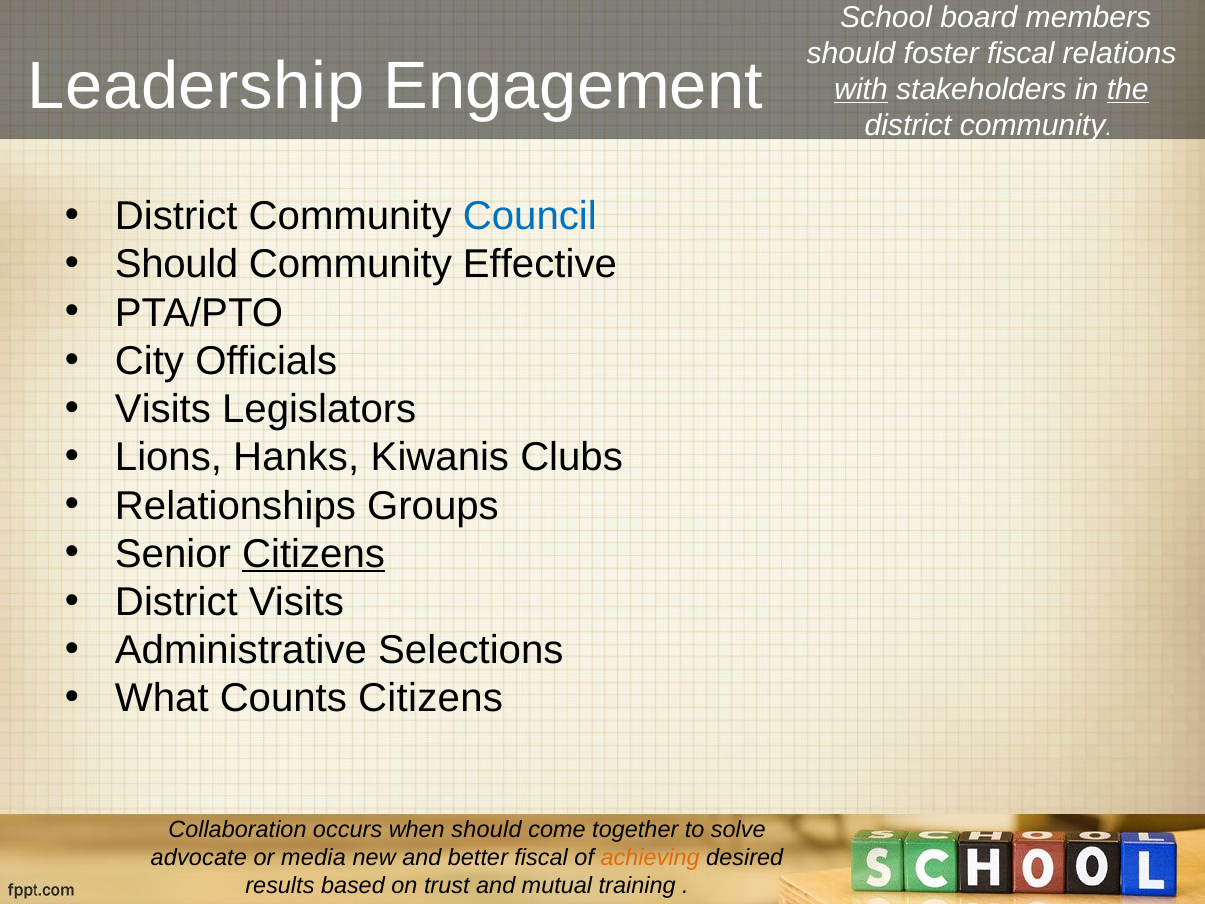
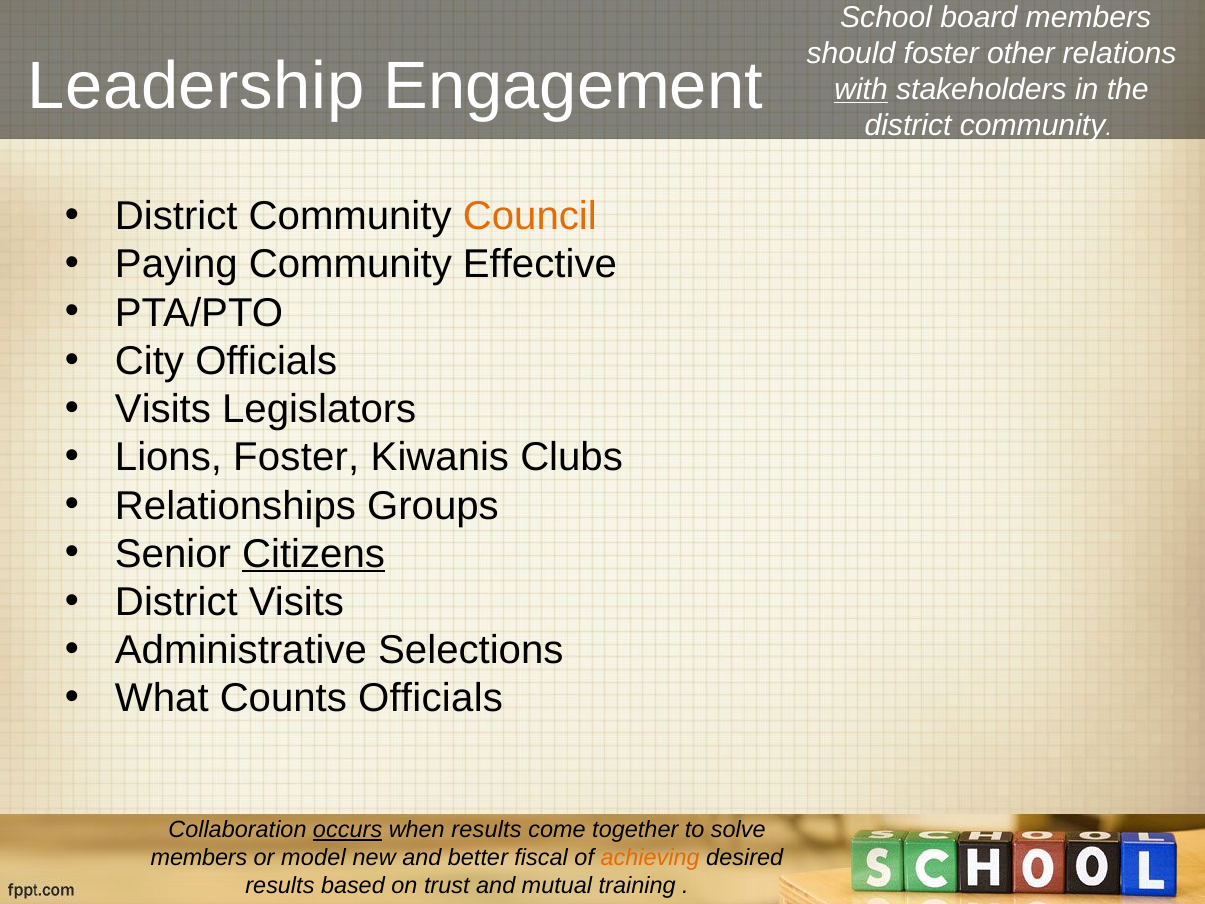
foster fiscal: fiscal -> other (1021, 53)
the underline: present -> none (1128, 89)
Council colour: blue -> orange (530, 216)
Should: Should -> Paying (176, 265)
Lions Hanks: Hanks -> Foster (296, 457)
Counts Citizens: Citizens -> Officials (431, 698)
occurs underline: none -> present (348, 830)
when should: should -> results (486, 830)
advocate: advocate -> members (199, 858)
media: media -> model (314, 858)
